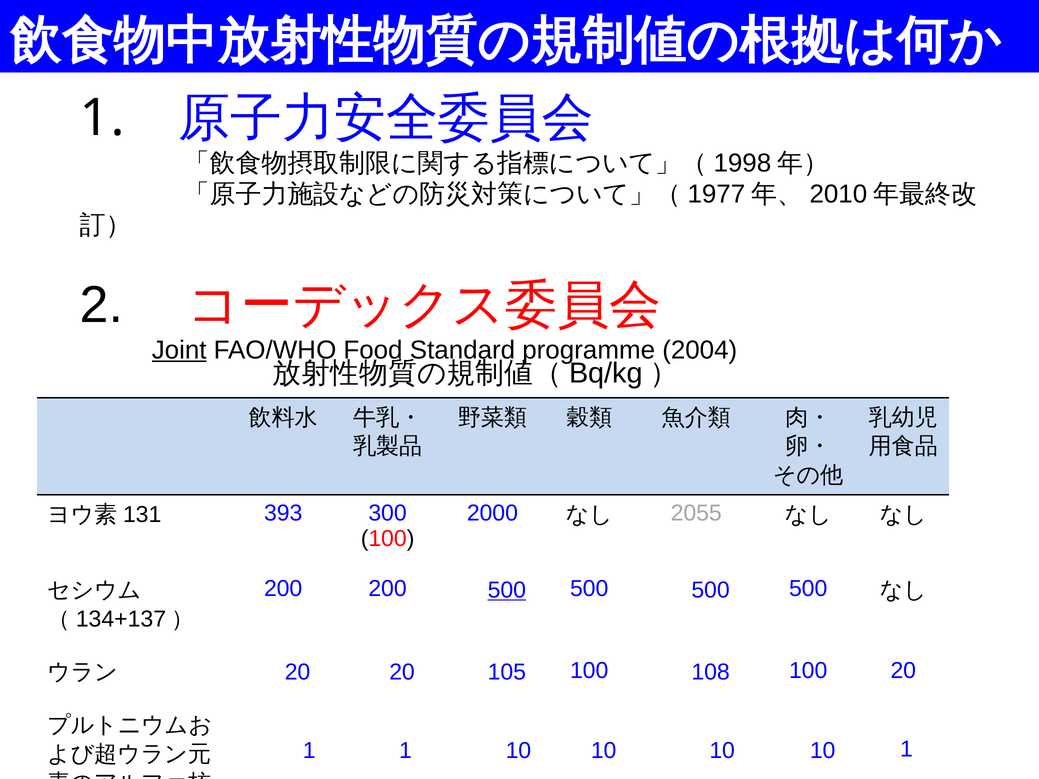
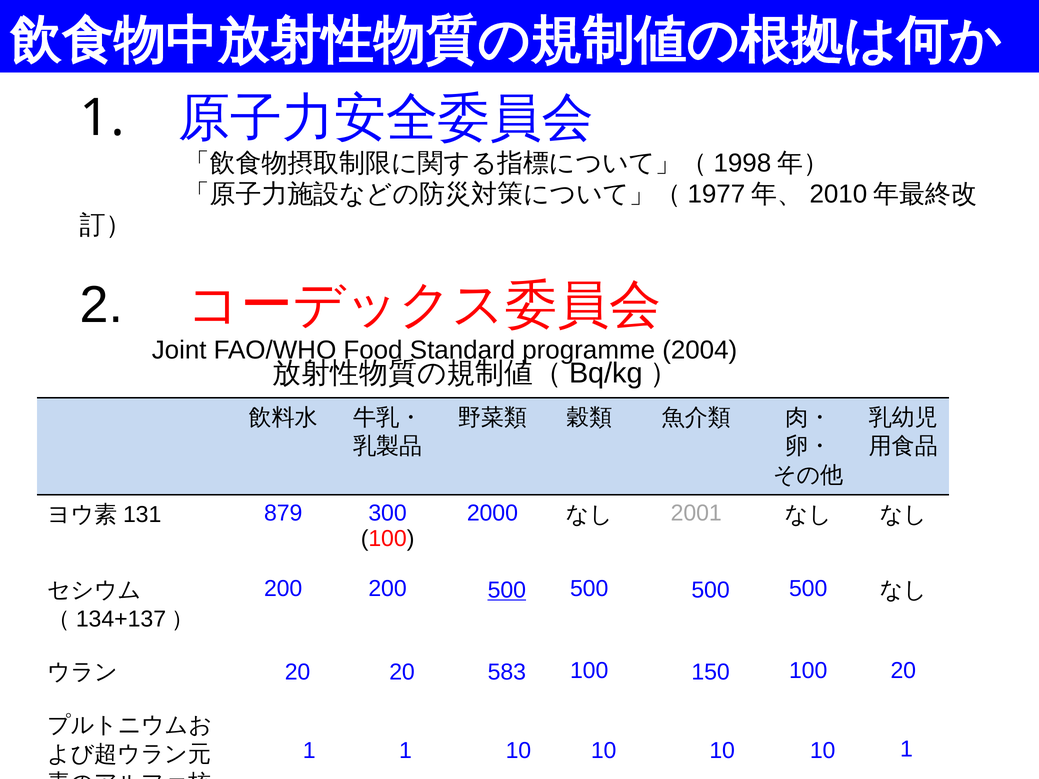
Joint underline: present -> none (179, 350)
2055: 2055 -> 2001 (696, 513)
393: 393 -> 879 (283, 513)
105: 105 -> 583 (507, 672)
108: 108 -> 150 (711, 672)
